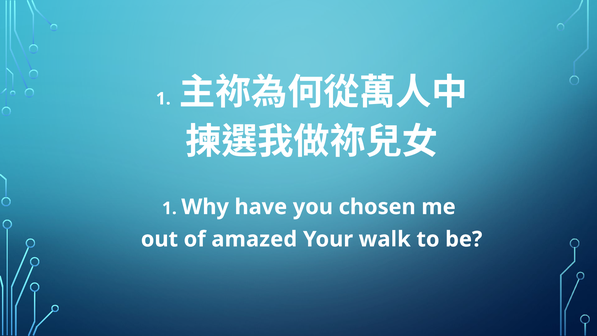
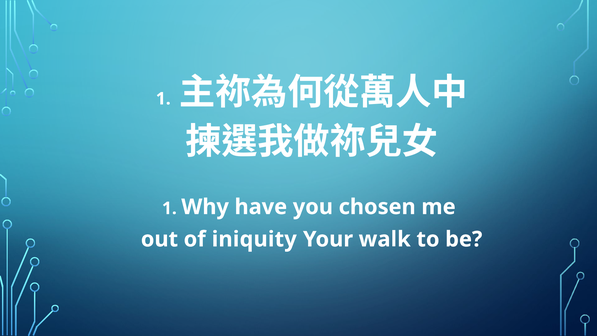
amazed: amazed -> iniquity (254, 239)
